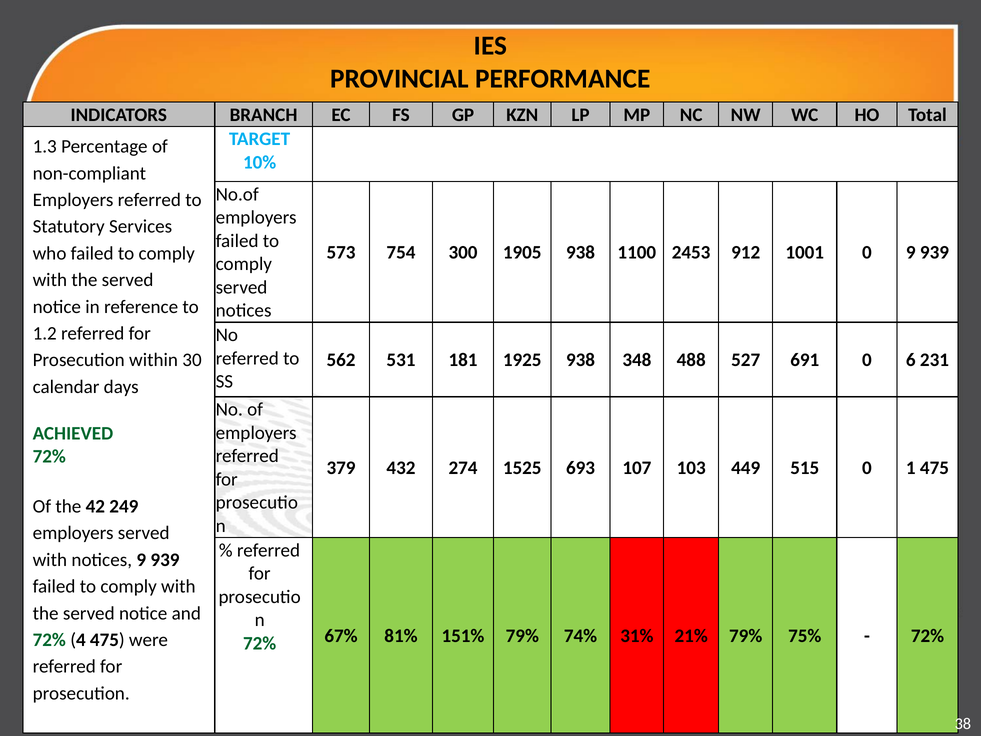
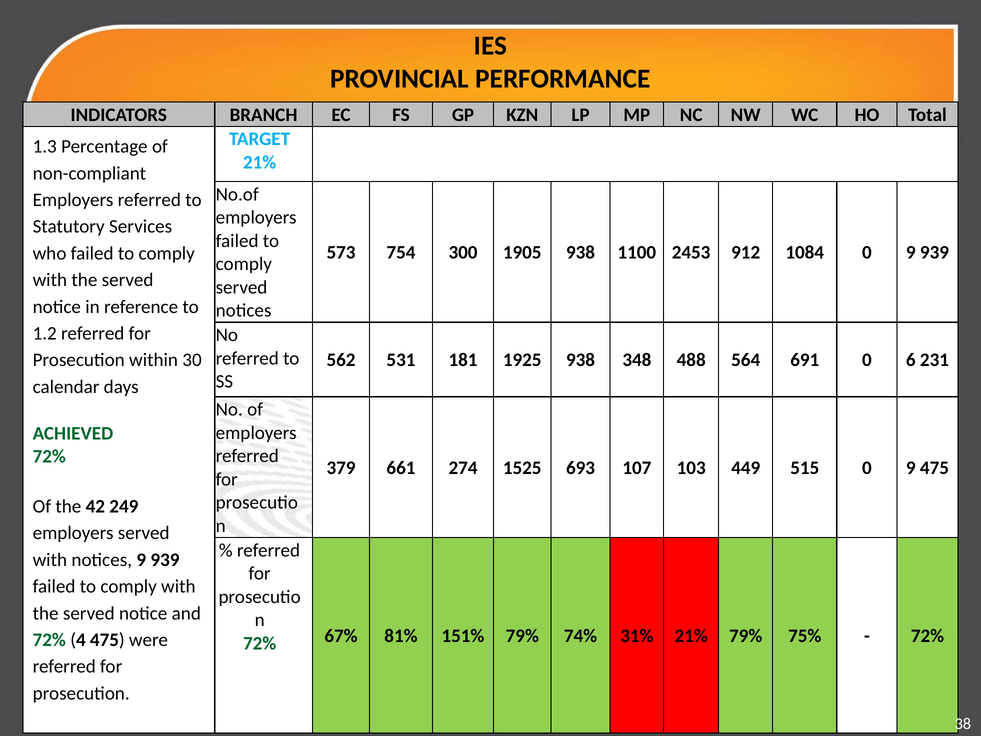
10%: 10% -> 21% (260, 162)
1001: 1001 -> 1084 (805, 252)
527: 527 -> 564 (746, 360)
432: 432 -> 661 (401, 468)
515 0 1: 1 -> 9 (911, 468)
